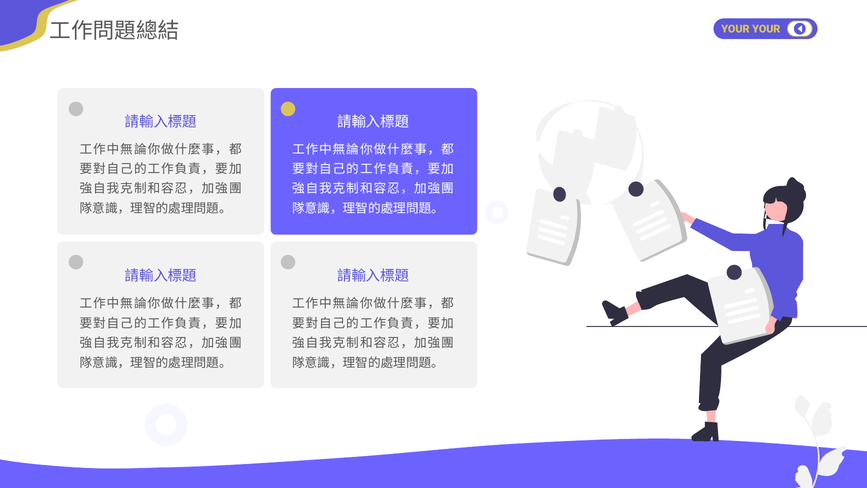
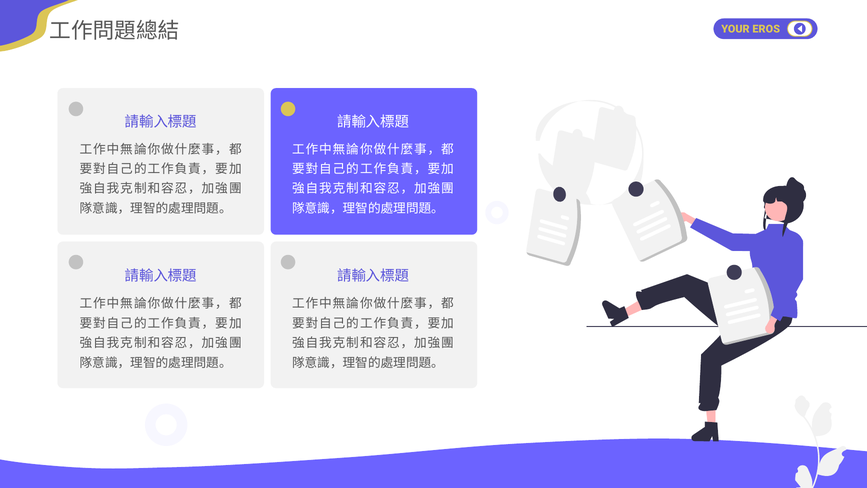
YOUR YOUR: YOUR -> EROS (766, 29)
